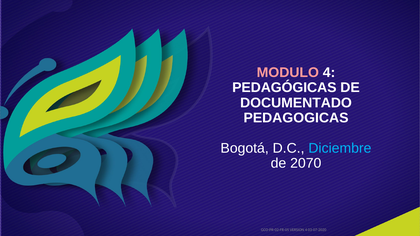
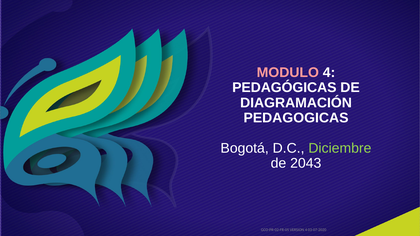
DOCUMENTADO: DOCUMENTADO -> DIAGRAMACIÓN (296, 103)
Diciembre colour: light blue -> light green (340, 148)
2070: 2070 -> 2043 (306, 163)
